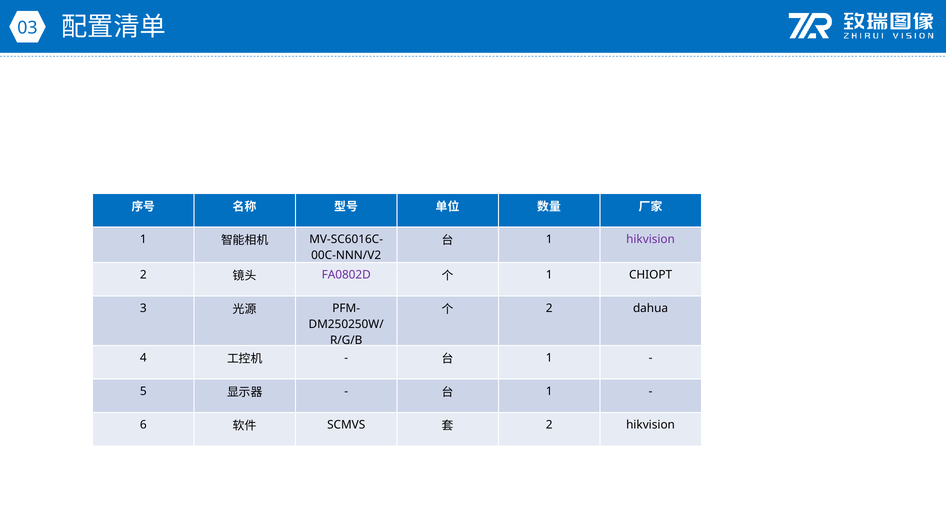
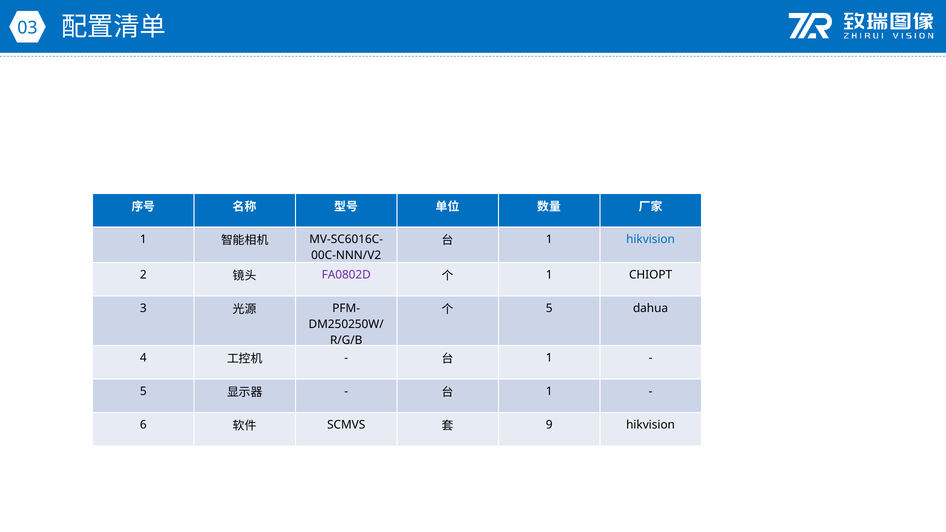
hikvision colour: purple -> blue (651, 239)
2: 2 -> 5 (549, 308)
2: 2 -> 9 (549, 425)
